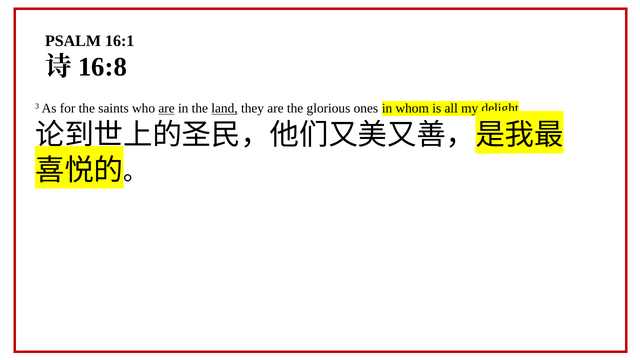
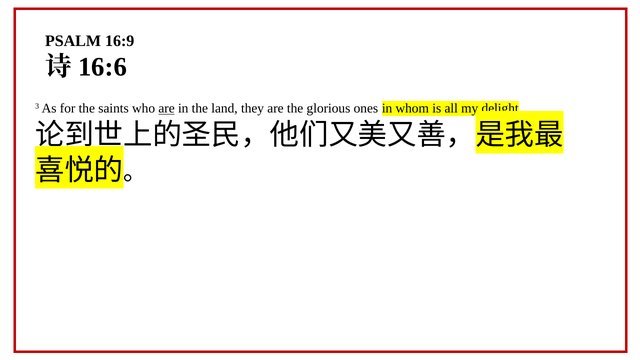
16:1: 16:1 -> 16:9 (120, 41)
16:8: 16:8 -> 16:6 (102, 67)
land underline: present -> none (225, 108)
